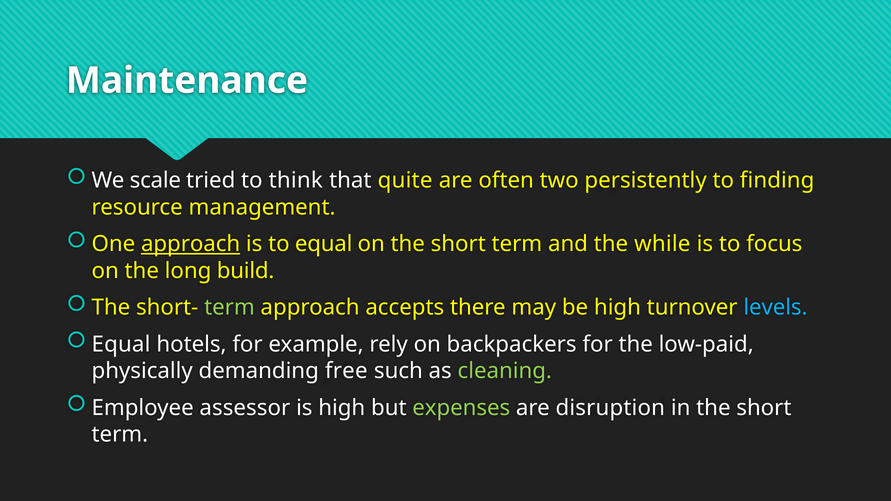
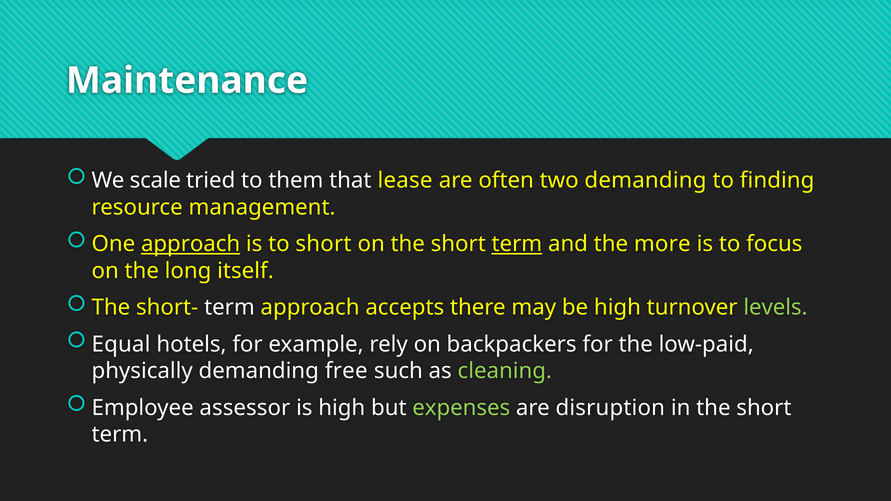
think: think -> them (296, 181)
quite: quite -> lease (405, 181)
two persistently: persistently -> demanding (646, 181)
to equal: equal -> short (323, 244)
term underline: none -> present (517, 244)
while: while -> more (662, 244)
build: build -> itself (245, 271)
term colour: light green -> white (229, 308)
levels colour: light blue -> light green (775, 308)
